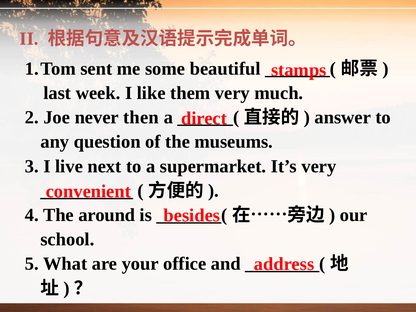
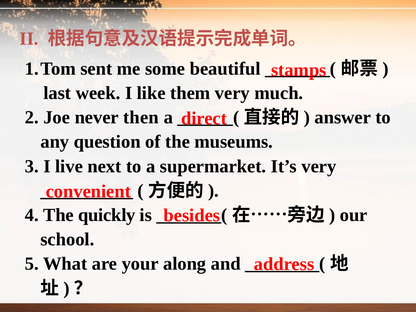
around: around -> quickly (107, 215)
office: office -> along (185, 264)
